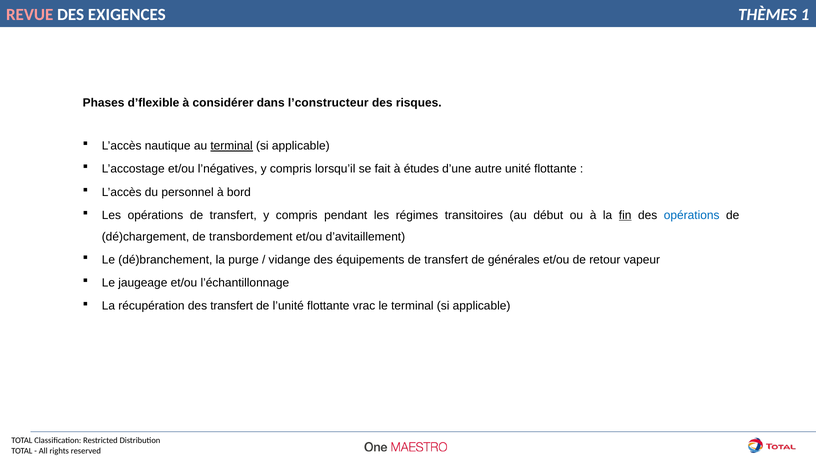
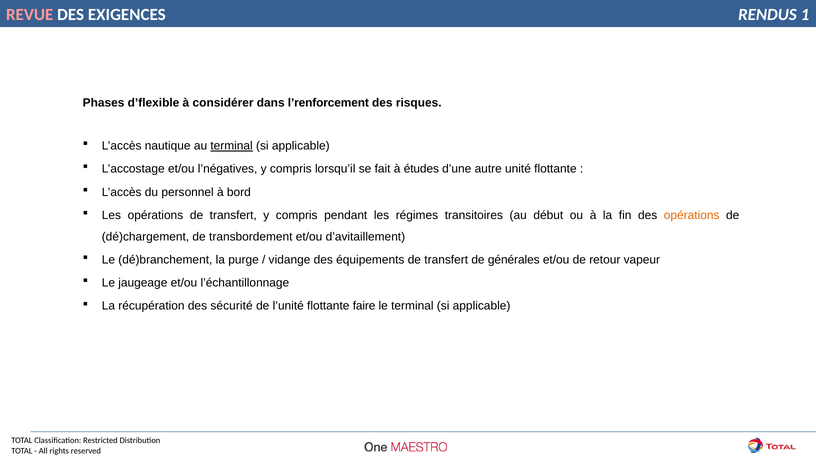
THÈMES: THÈMES -> RENDUS (767, 15)
l’constructeur: l’constructeur -> l’renforcement (328, 103)
fin underline: present -> none (625, 215)
opérations colour: blue -> orange (692, 215)
des transfert: transfert -> sécurité (232, 306)
vrac: vrac -> faire (364, 306)
